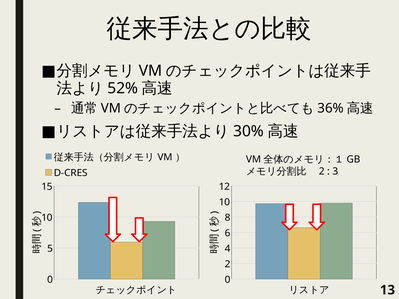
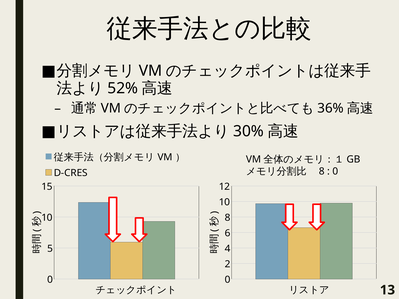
2: 2 -> 8 (322, 171)
3: 3 -> 0 (335, 171)
